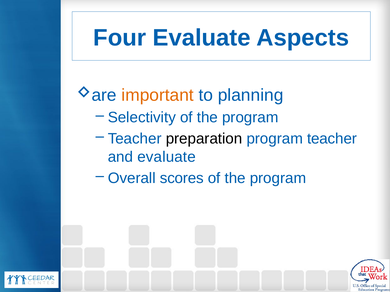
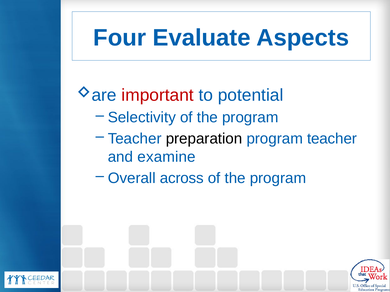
important colour: orange -> red (158, 95)
planning: planning -> potential (251, 95)
and evaluate: evaluate -> examine (167, 157)
scores: scores -> across (182, 178)
